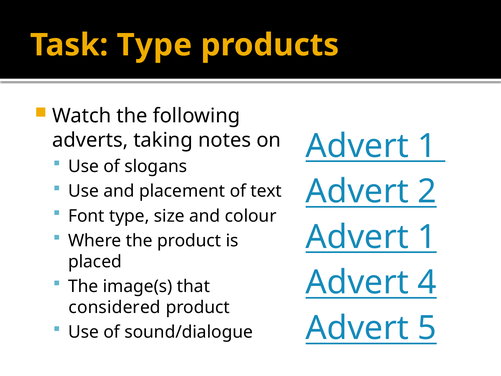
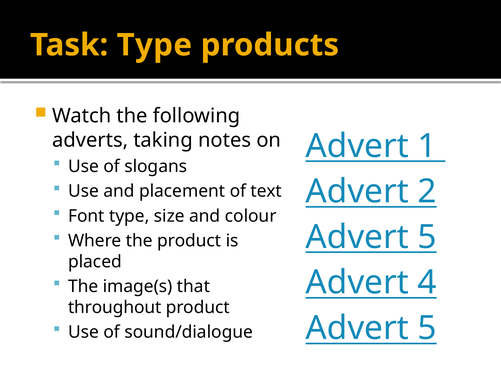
1: 1 -> 5 (427, 237)
considered: considered -> throughout (115, 307)
